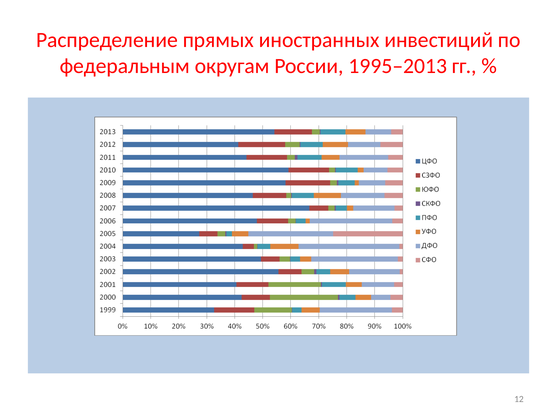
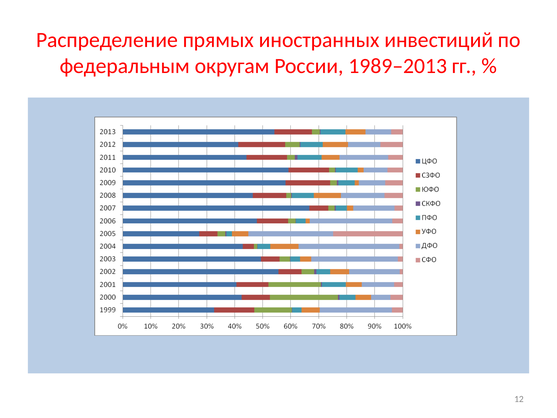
1995–2013: 1995–2013 -> 1989–2013 (398, 66)
